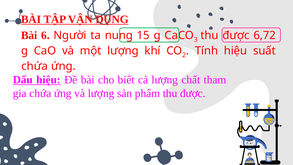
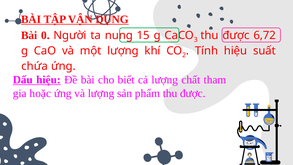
6: 6 -> 0 (45, 35)
gia chứa: chứa -> hoặc (40, 93)
